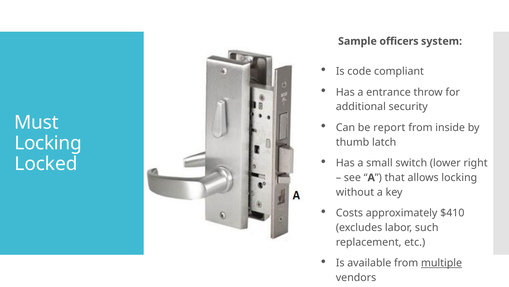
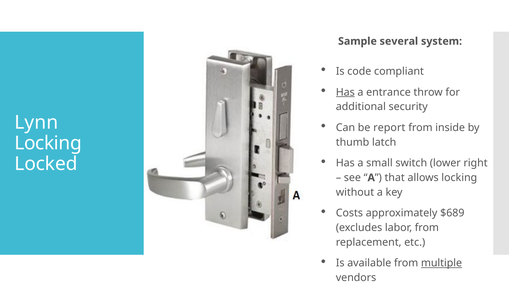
officers: officers -> several (399, 41)
Has underline: none -> present (345, 92)
Must: Must -> Lynn (36, 122)
$410: $410 -> $689 (452, 213)
labor such: such -> from (427, 227)
